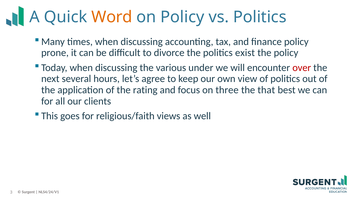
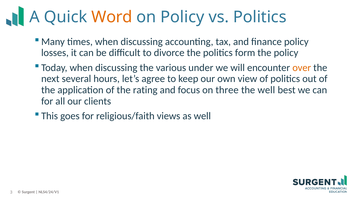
prone: prone -> losses (55, 53)
exist: exist -> form (245, 53)
over colour: red -> orange (302, 68)
the that: that -> well (266, 90)
